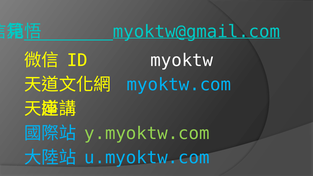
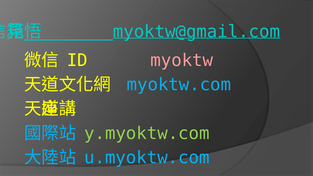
myoktw colour: white -> pink (182, 60)
